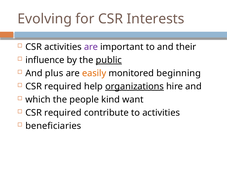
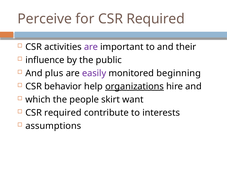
Evolving: Evolving -> Perceive (45, 19)
for CSR Interests: Interests -> Required (156, 19)
public underline: present -> none (109, 60)
easily colour: orange -> purple (94, 73)
required: required -> behavior (63, 87)
kind: kind -> skirt (111, 100)
to activities: activities -> interests (161, 113)
beneficiaries: beneficiaries -> assumptions (53, 126)
